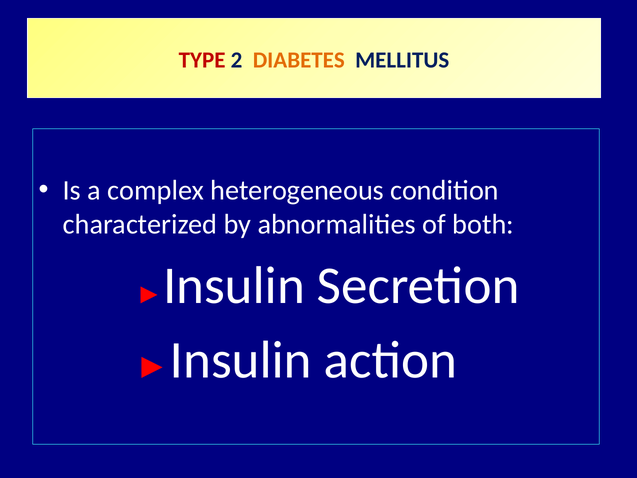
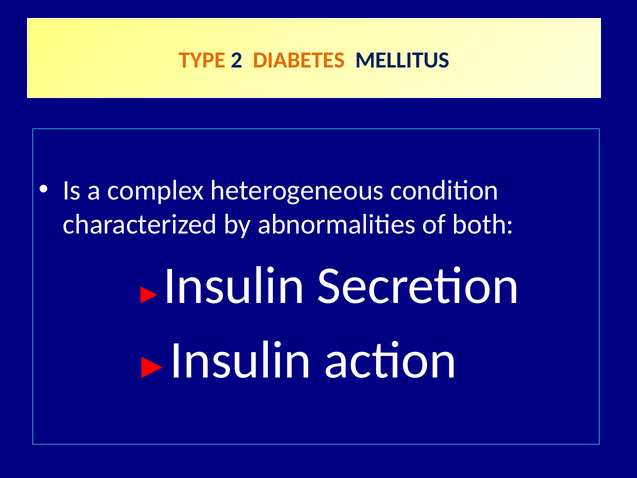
TYPE colour: red -> orange (202, 60)
